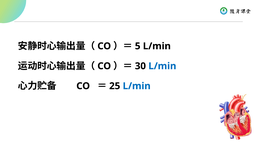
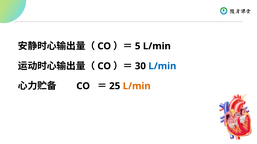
L/min colour: blue -> orange (137, 86)
